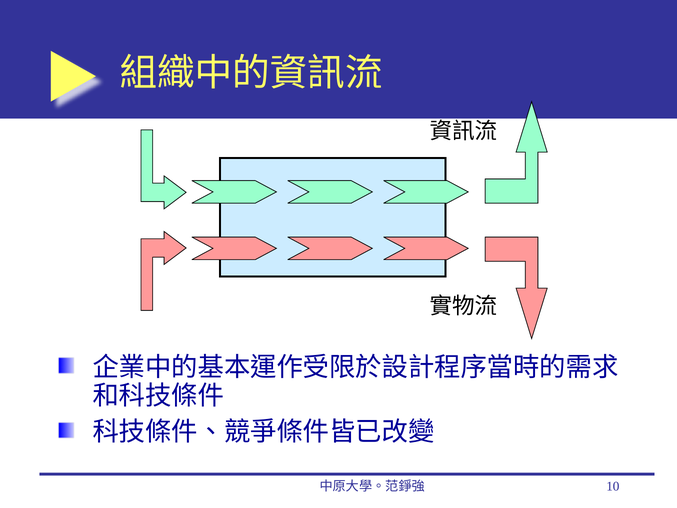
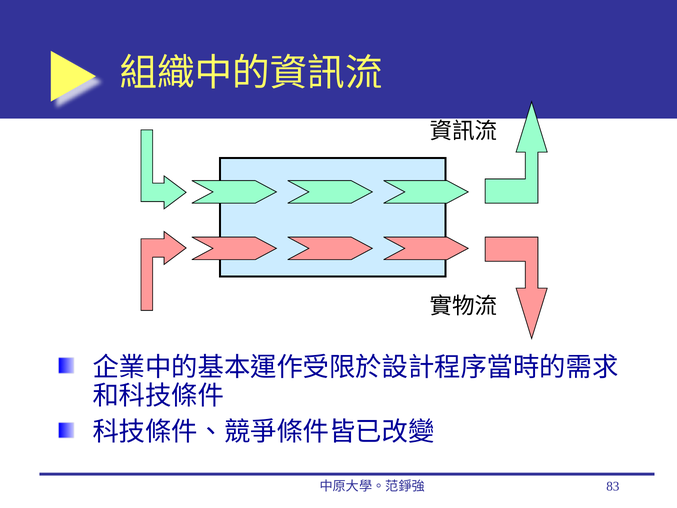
10: 10 -> 83 (613, 486)
